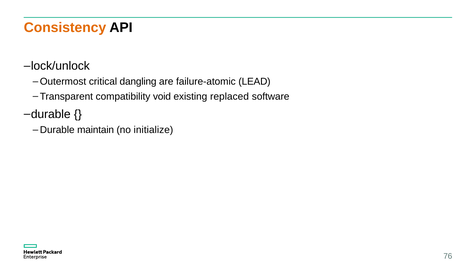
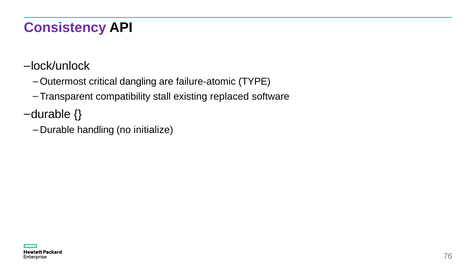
Consistency colour: orange -> purple (65, 28)
LEAD: LEAD -> TYPE (255, 82)
void: void -> stall (162, 96)
maintain: maintain -> handling (96, 130)
